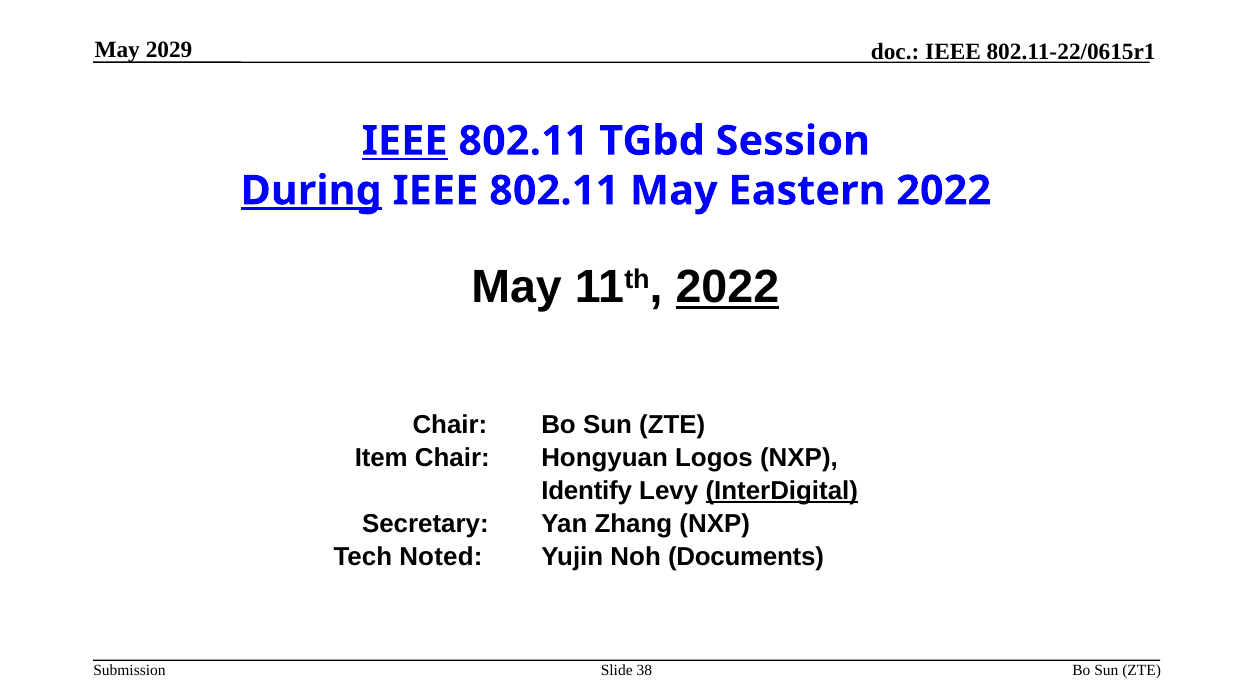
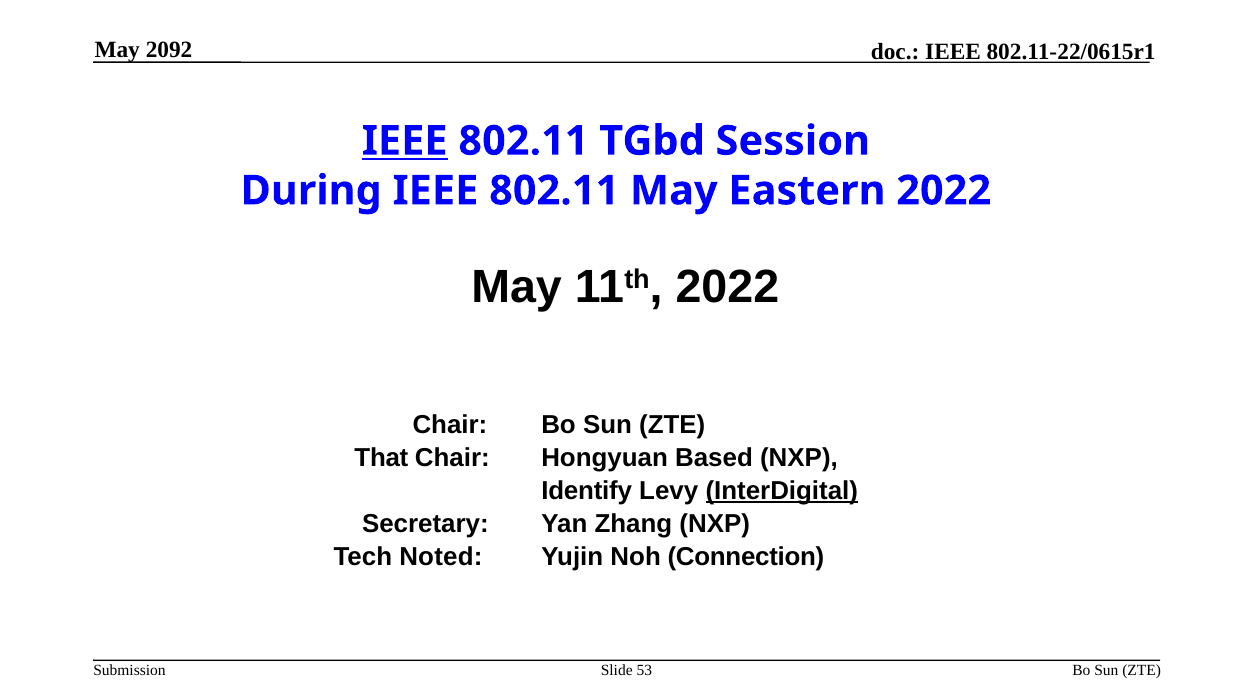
2029: 2029 -> 2092 (169, 49)
During underline: present -> none (311, 191)
2022 underline: present -> none (727, 287)
Item: Item -> That (381, 458)
Logos: Logos -> Based (714, 458)
Documents: Documents -> Connection (746, 557)
38: 38 -> 53 (644, 671)
